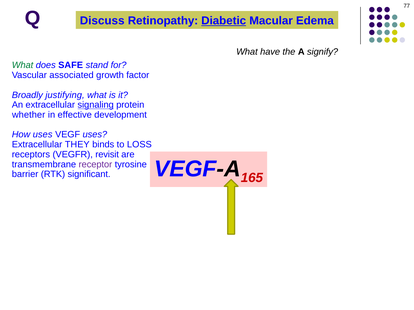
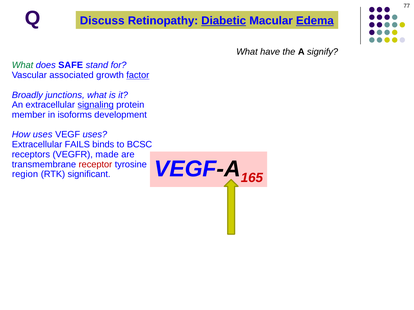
Edema underline: none -> present (315, 21)
factor underline: none -> present (138, 75)
justifying: justifying -> junctions (65, 95)
whether: whether -> member (29, 115)
effective: effective -> isoforms (75, 115)
THEY: THEY -> FAILS (77, 145)
LOSS: LOSS -> BCSC (139, 145)
revisit: revisit -> made (107, 155)
receptor colour: purple -> red (95, 165)
barrier: barrier -> region (25, 175)
